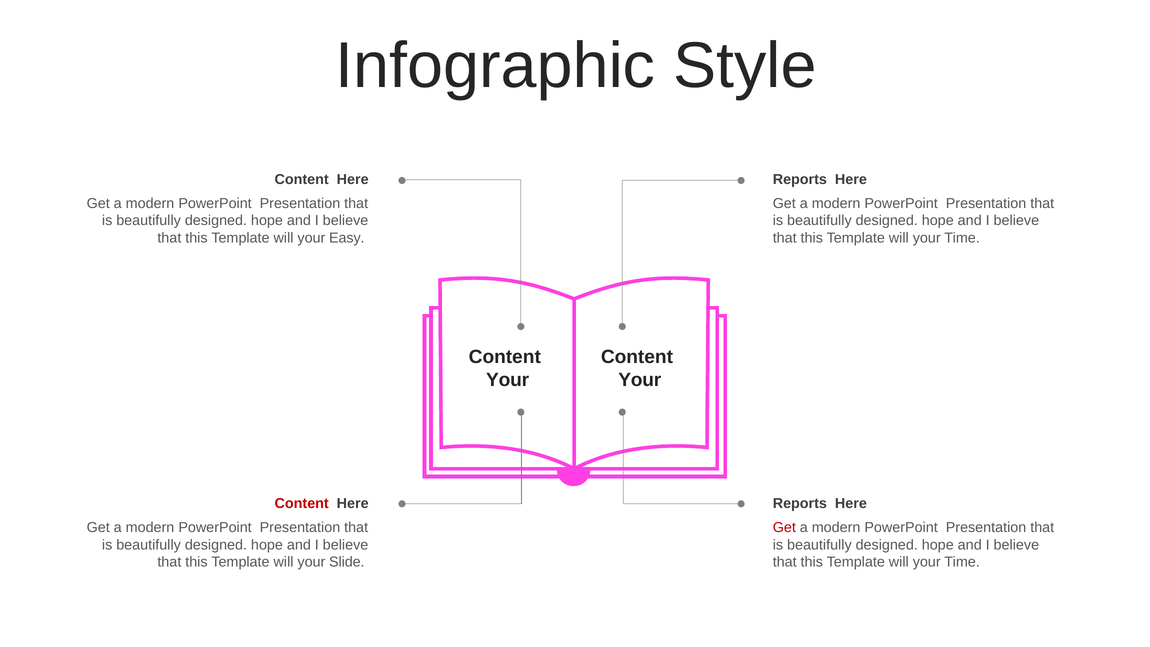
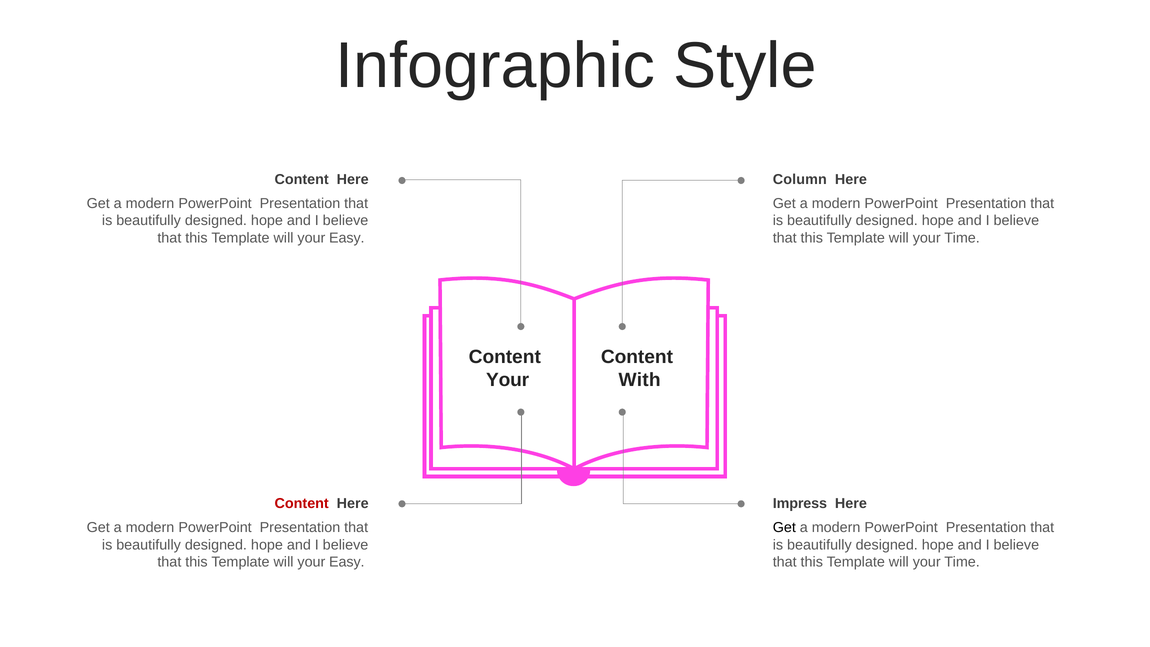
Reports: Reports -> Column (800, 180)
Your: Your -> With (640, 380)
Reports: Reports -> Impress (800, 504)
Get colour: red -> black (784, 527)
Slide: Slide -> Easy (347, 562)
